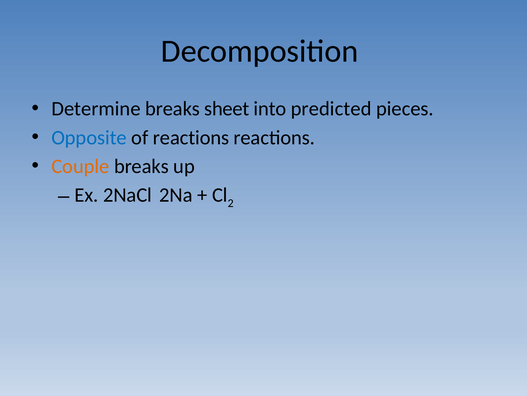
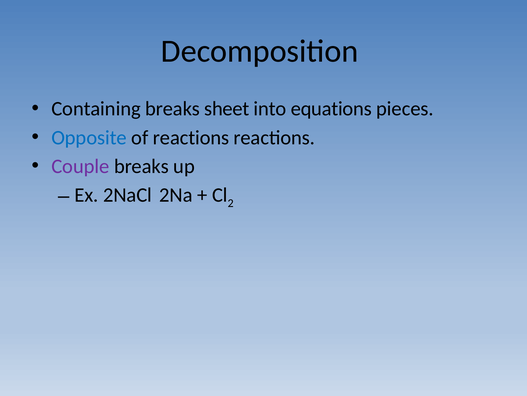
Determine: Determine -> Containing (96, 109)
predicted: predicted -> equations (331, 109)
Couple colour: orange -> purple (80, 166)
